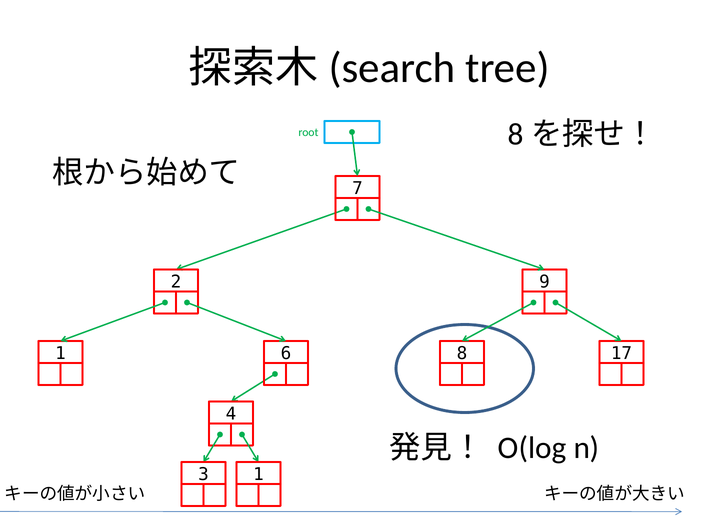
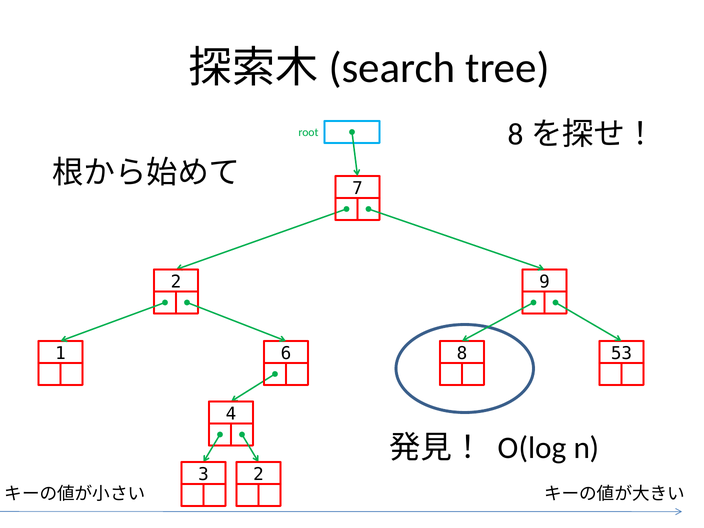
17: 17 -> 53 (621, 353)
3 1: 1 -> 2 (258, 474)
